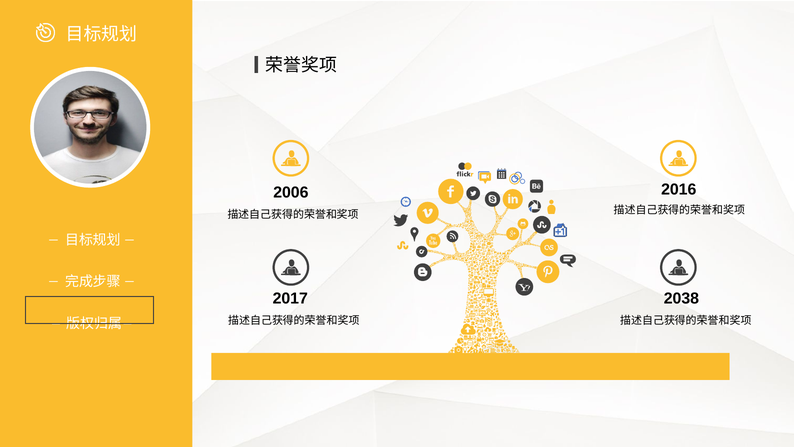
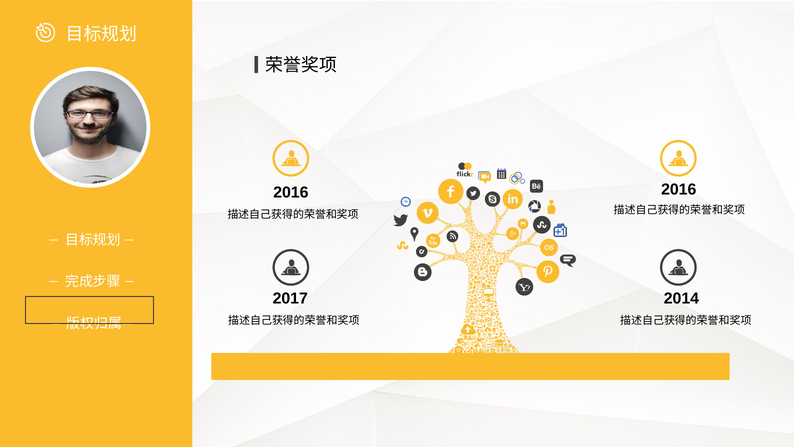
2006: 2006 -> 2016 (291, 193)
2038: 2038 -> 2014 (681, 298)
